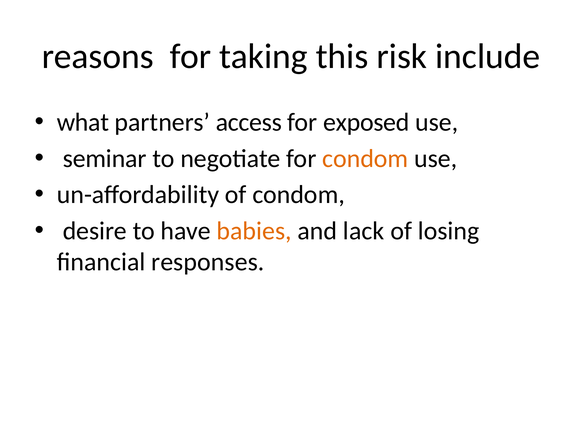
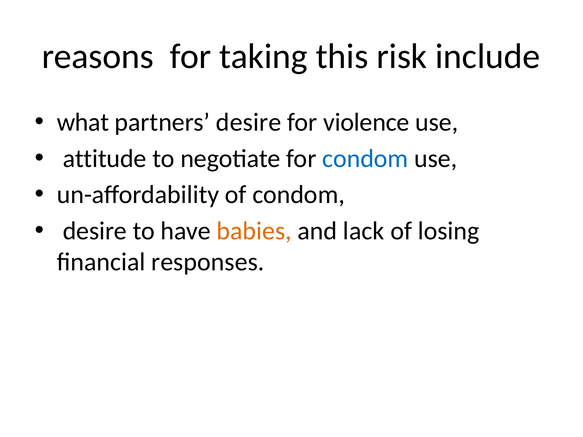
partners access: access -> desire (249, 122)
exposed: exposed -> violence (366, 122)
seminar: seminar -> attitude (105, 159)
condom colour: orange -> blue (365, 159)
